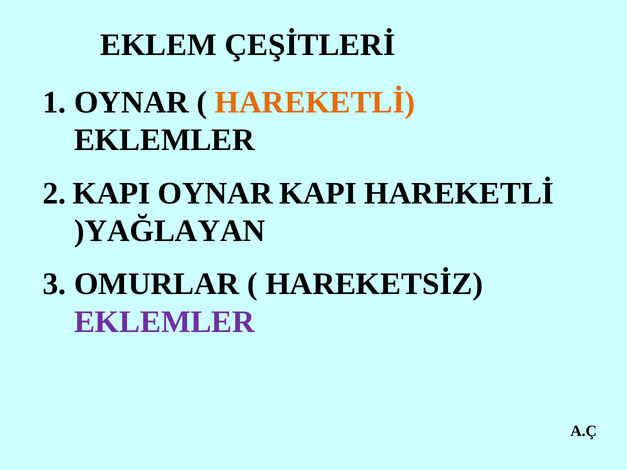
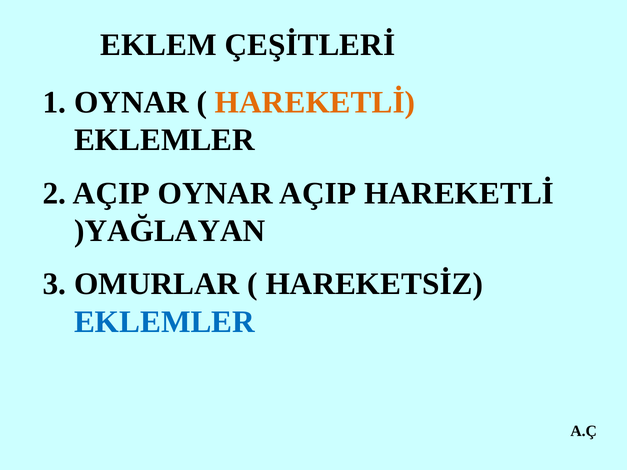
2 KAPI: KAPI -> AÇIP (111, 193)
OYNAR KAPI: KAPI -> AÇIP (318, 193)
EKLEMLER colour: purple -> blue (165, 322)
